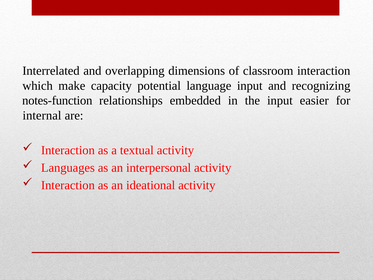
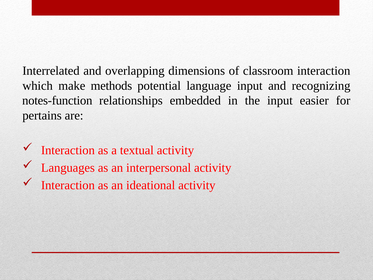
capacity: capacity -> methods (111, 86)
internal: internal -> pertains (42, 115)
